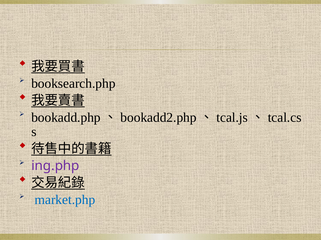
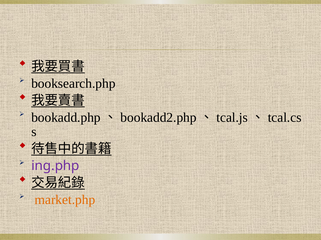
market.php colour: blue -> orange (65, 200)
